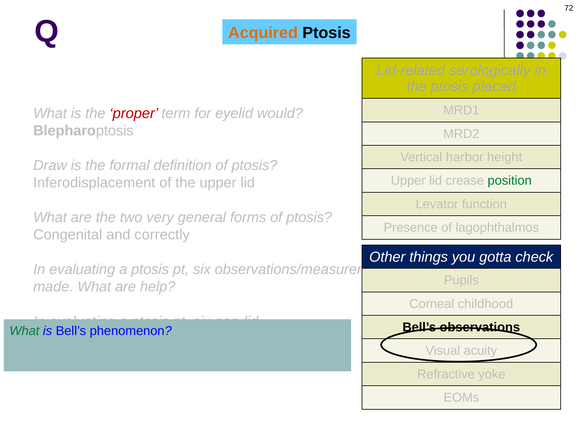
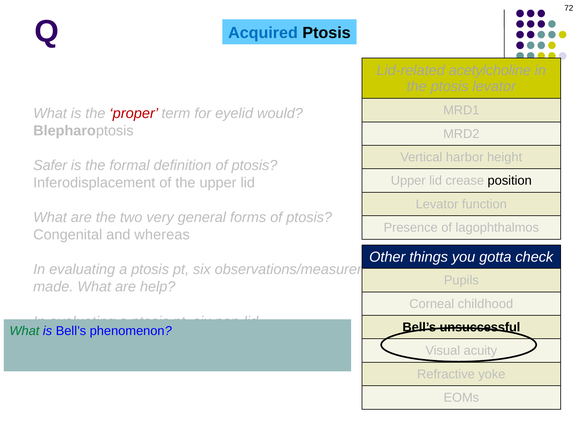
Acquired colour: orange -> blue (263, 33)
serologically: serologically -> acetylcholine (490, 70)
ptosis placed: placed -> levator (494, 87)
Draw: Draw -> Safer (50, 165)
position colour: green -> black (510, 181)
correctly: correctly -> whereas (162, 235)
Bell’s observations: observations -> unsuccessful (480, 327)
